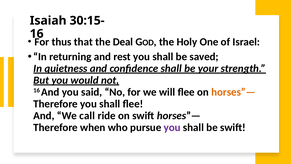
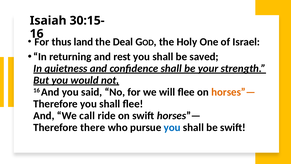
that: that -> land (83, 42)
when: when -> there (93, 127)
you colour: purple -> blue (172, 127)
